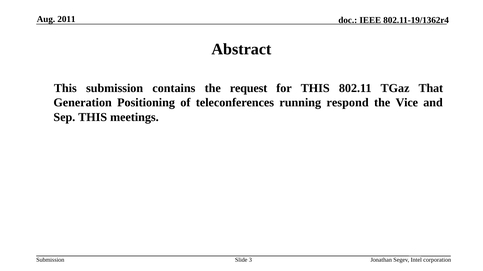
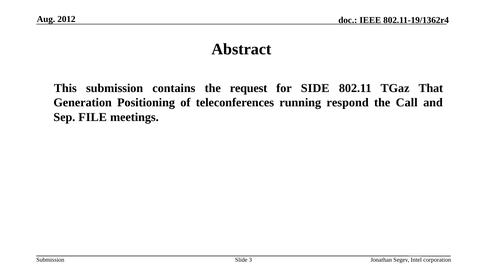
2011: 2011 -> 2012 (66, 19)
for THIS: THIS -> SIDE (315, 88)
Vice: Vice -> Call (407, 103)
Sep THIS: THIS -> FILE (93, 117)
